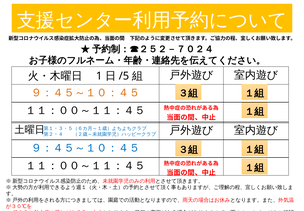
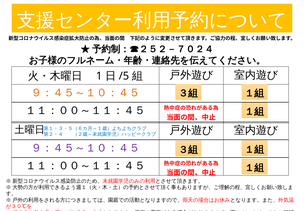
９：４５～１０：４５ colour: blue -> purple (85, 148)
